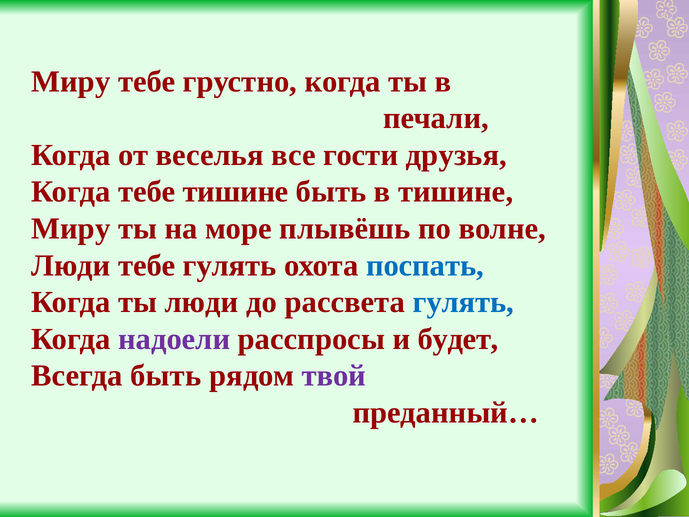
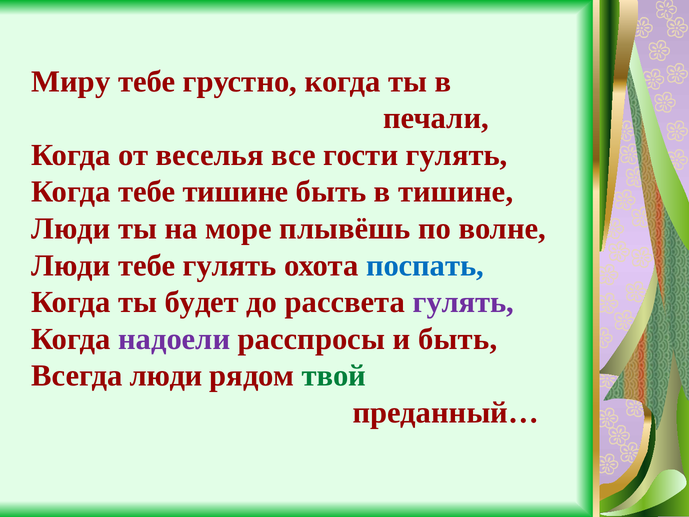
гости друзья: друзья -> гулять (457, 155)
Миру: Миру -> Люди (71, 229)
ты люди: люди -> будет (202, 302)
гулять colour: blue -> purple (463, 302)
и будет: будет -> быть (458, 339)
Всегда быть: быть -> люди (166, 376)
твой colour: purple -> green (334, 376)
